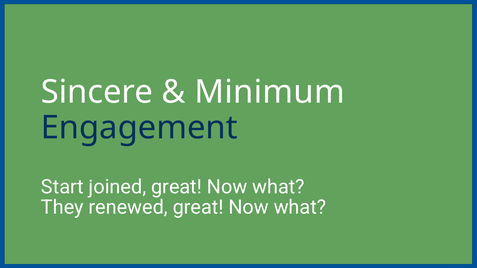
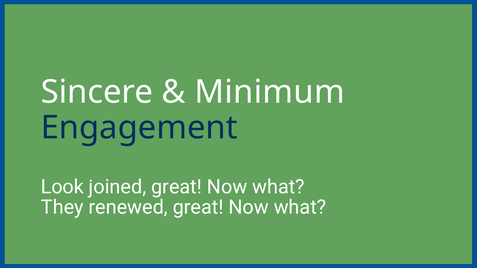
Start: Start -> Look (62, 187)
